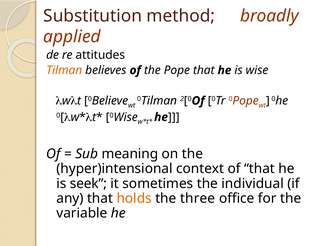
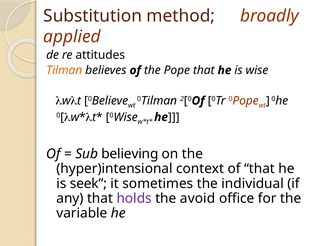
meaning: meaning -> believing (130, 154)
holds colour: orange -> purple (134, 198)
three: three -> avoid (198, 198)
